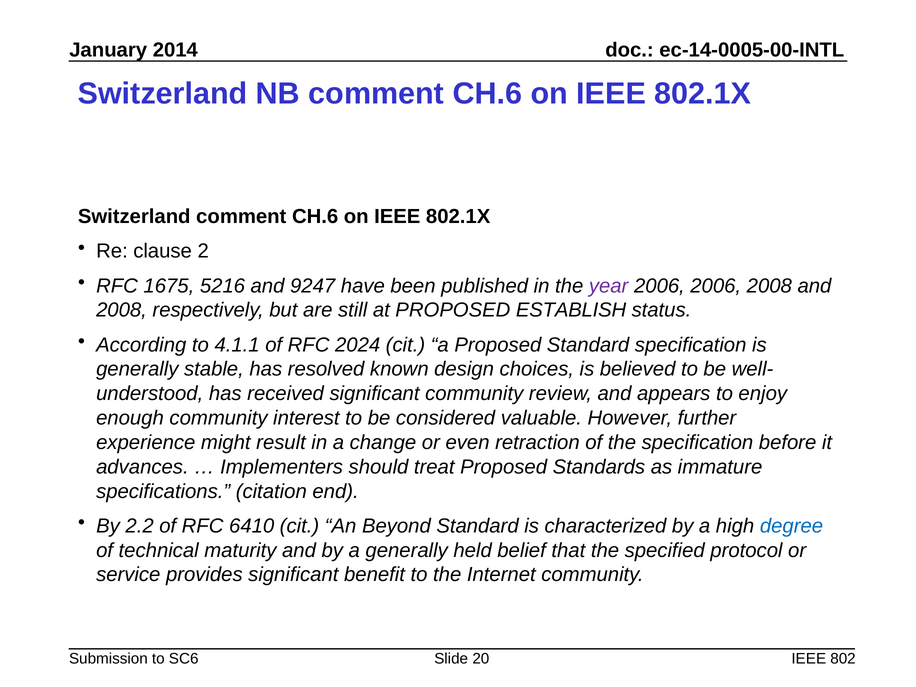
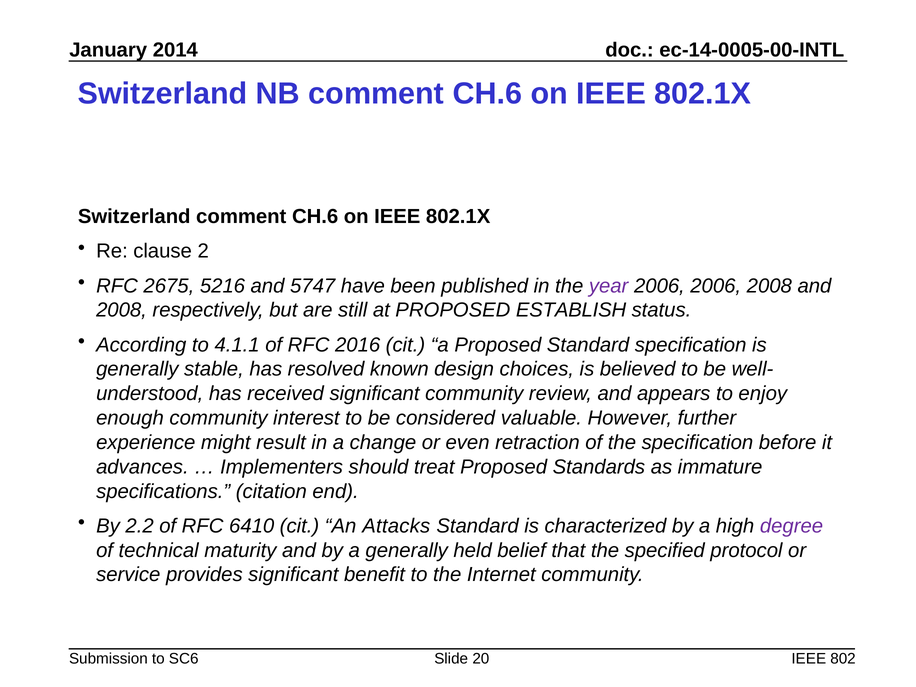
1675: 1675 -> 2675 (169, 286)
9247: 9247 -> 5747 (313, 286)
2024: 2024 -> 2016 (358, 345)
Beyond: Beyond -> Attacks (396, 526)
degree colour: blue -> purple (792, 526)
